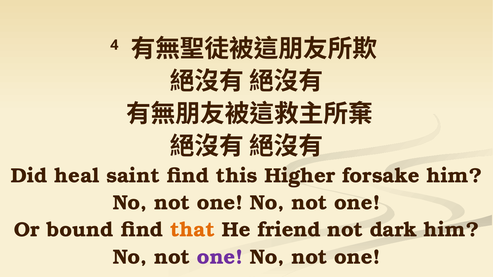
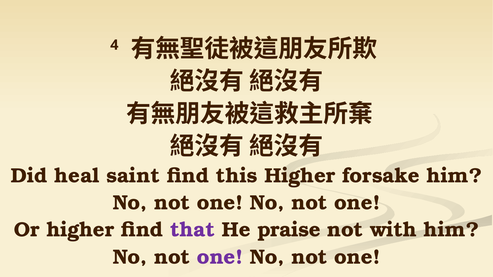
Or bound: bound -> higher (80, 230)
that colour: orange -> purple (193, 230)
friend: friend -> praise (289, 230)
dark: dark -> with (393, 230)
